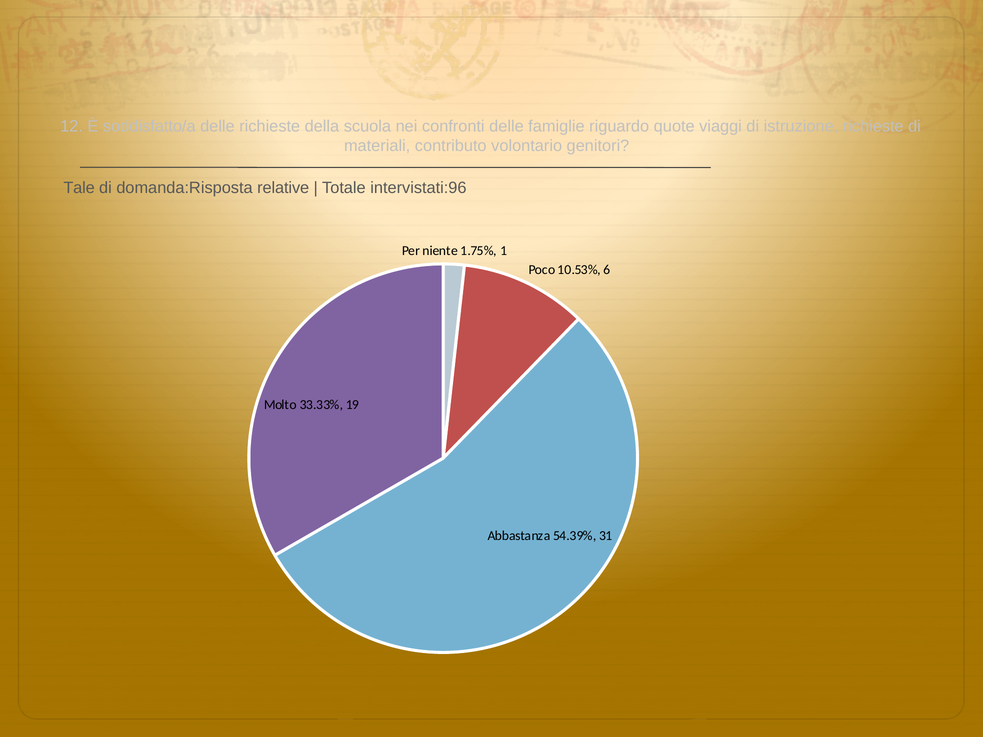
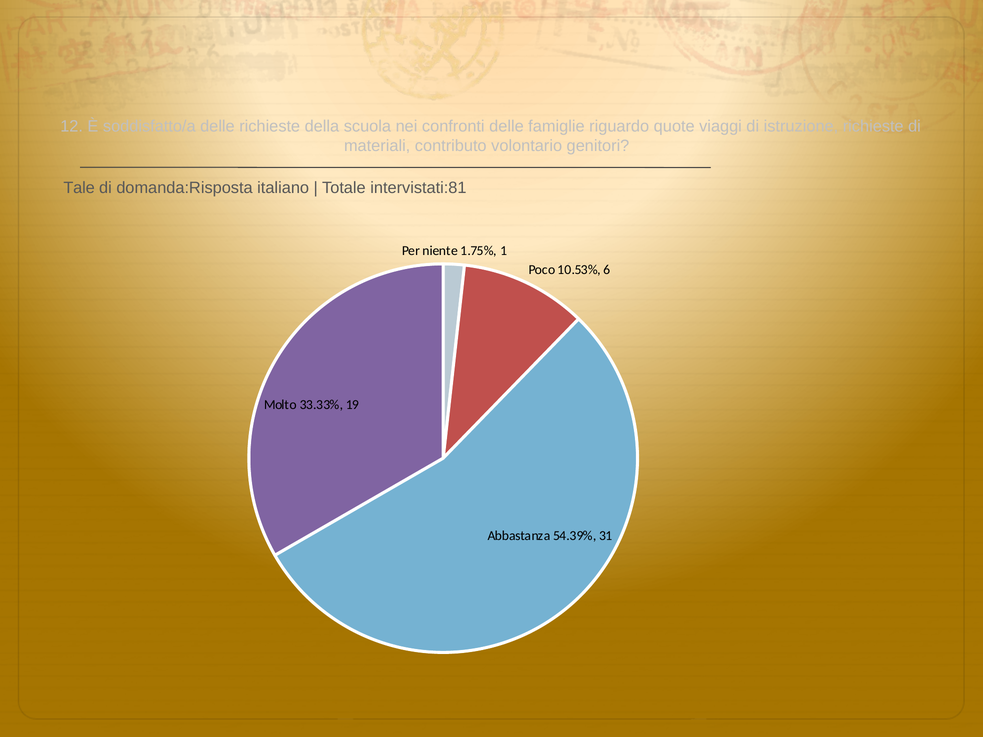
relative: relative -> italiano (283, 188)
intervistati:96: intervistati:96 -> intervistati:81 (418, 188)
